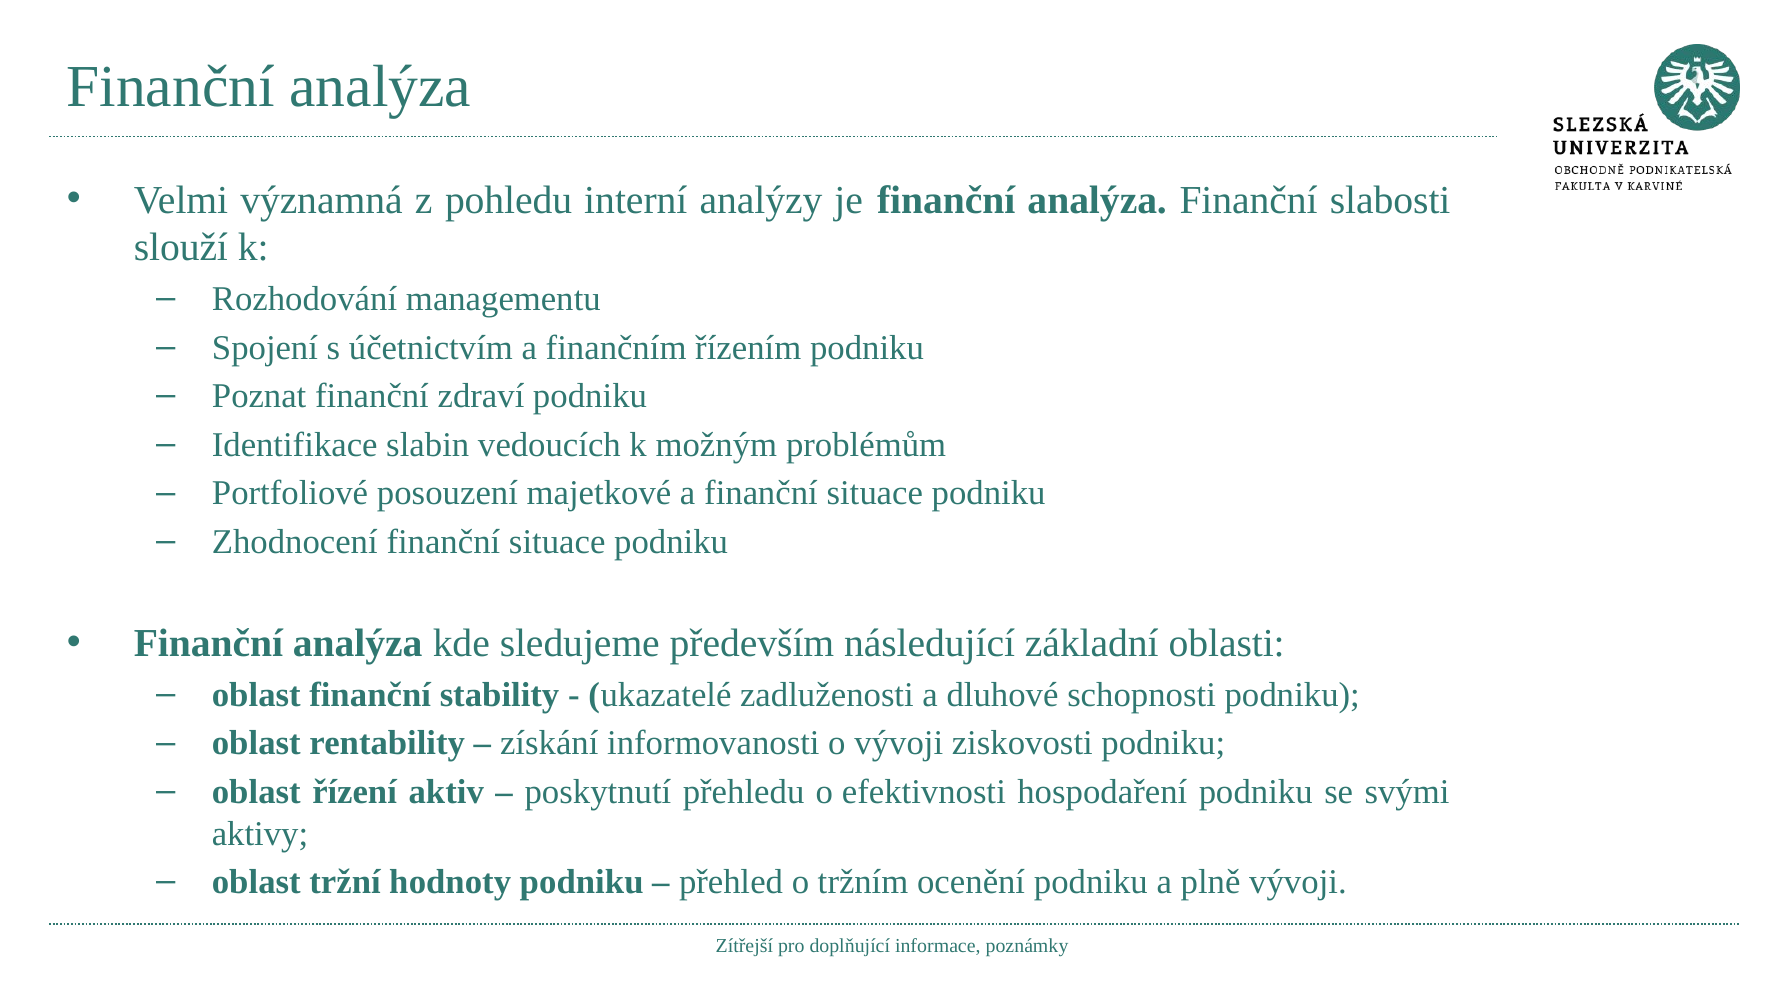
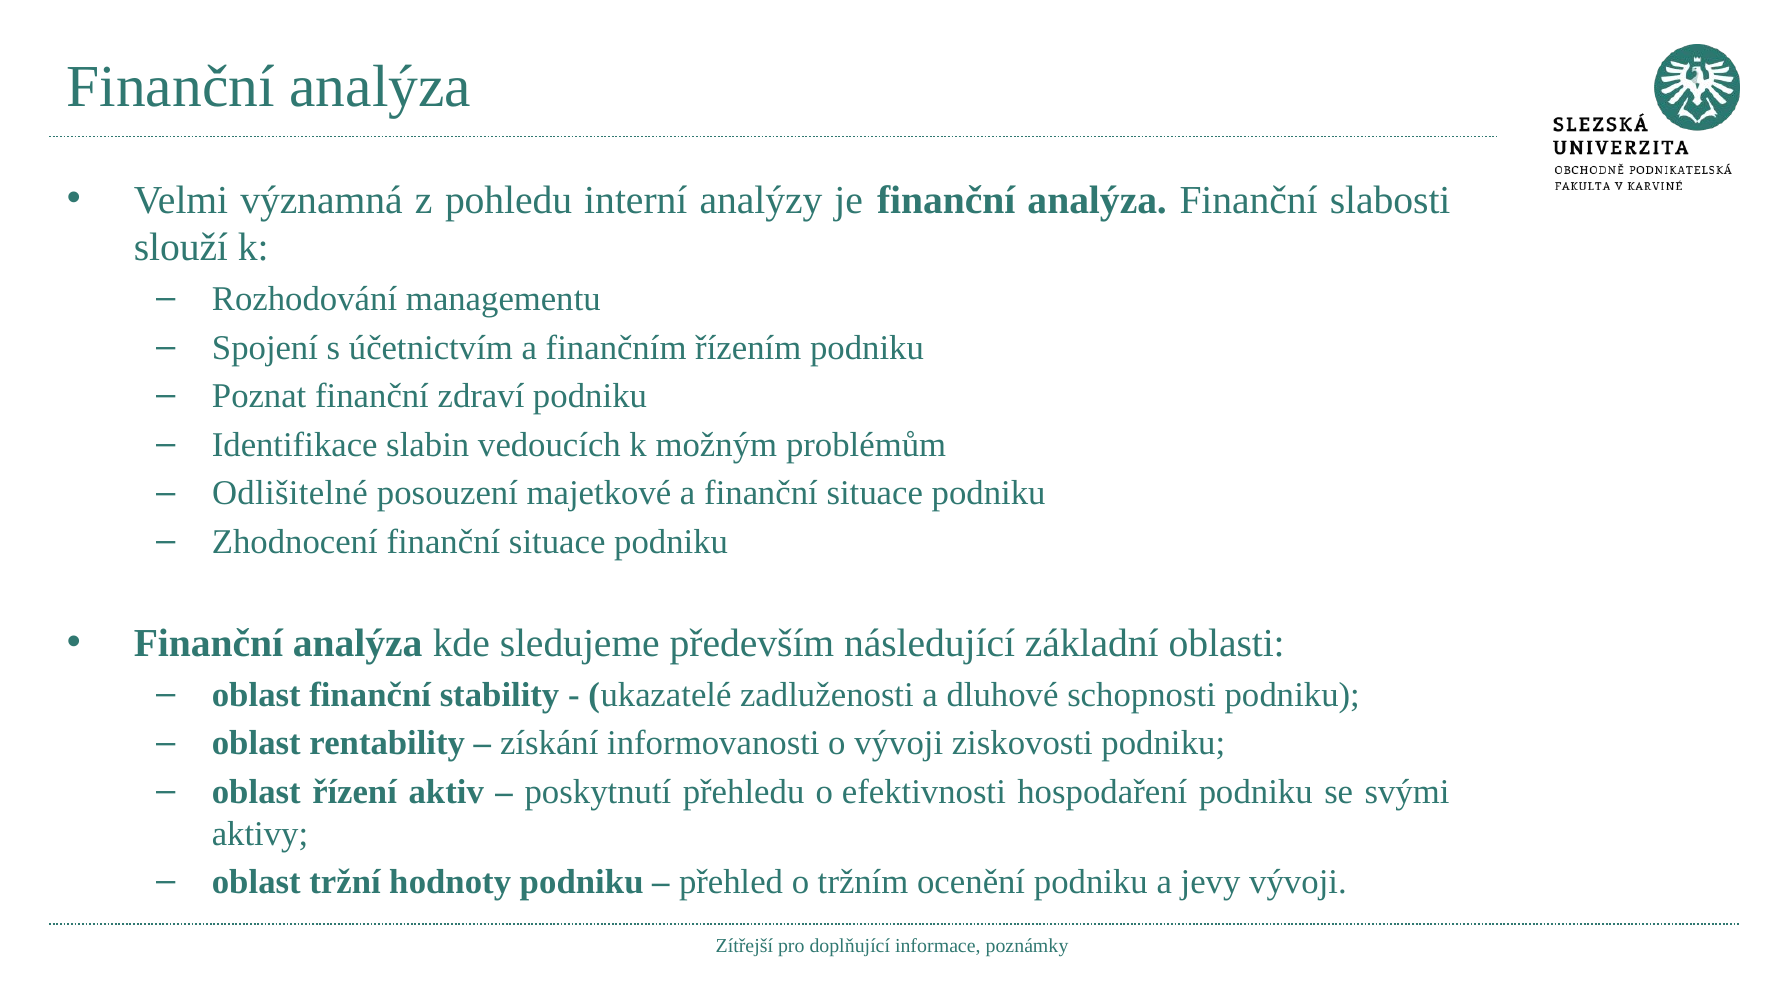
Portfoliové: Portfoliové -> Odlišitelné (290, 493)
plně: plně -> jevy (1211, 882)
